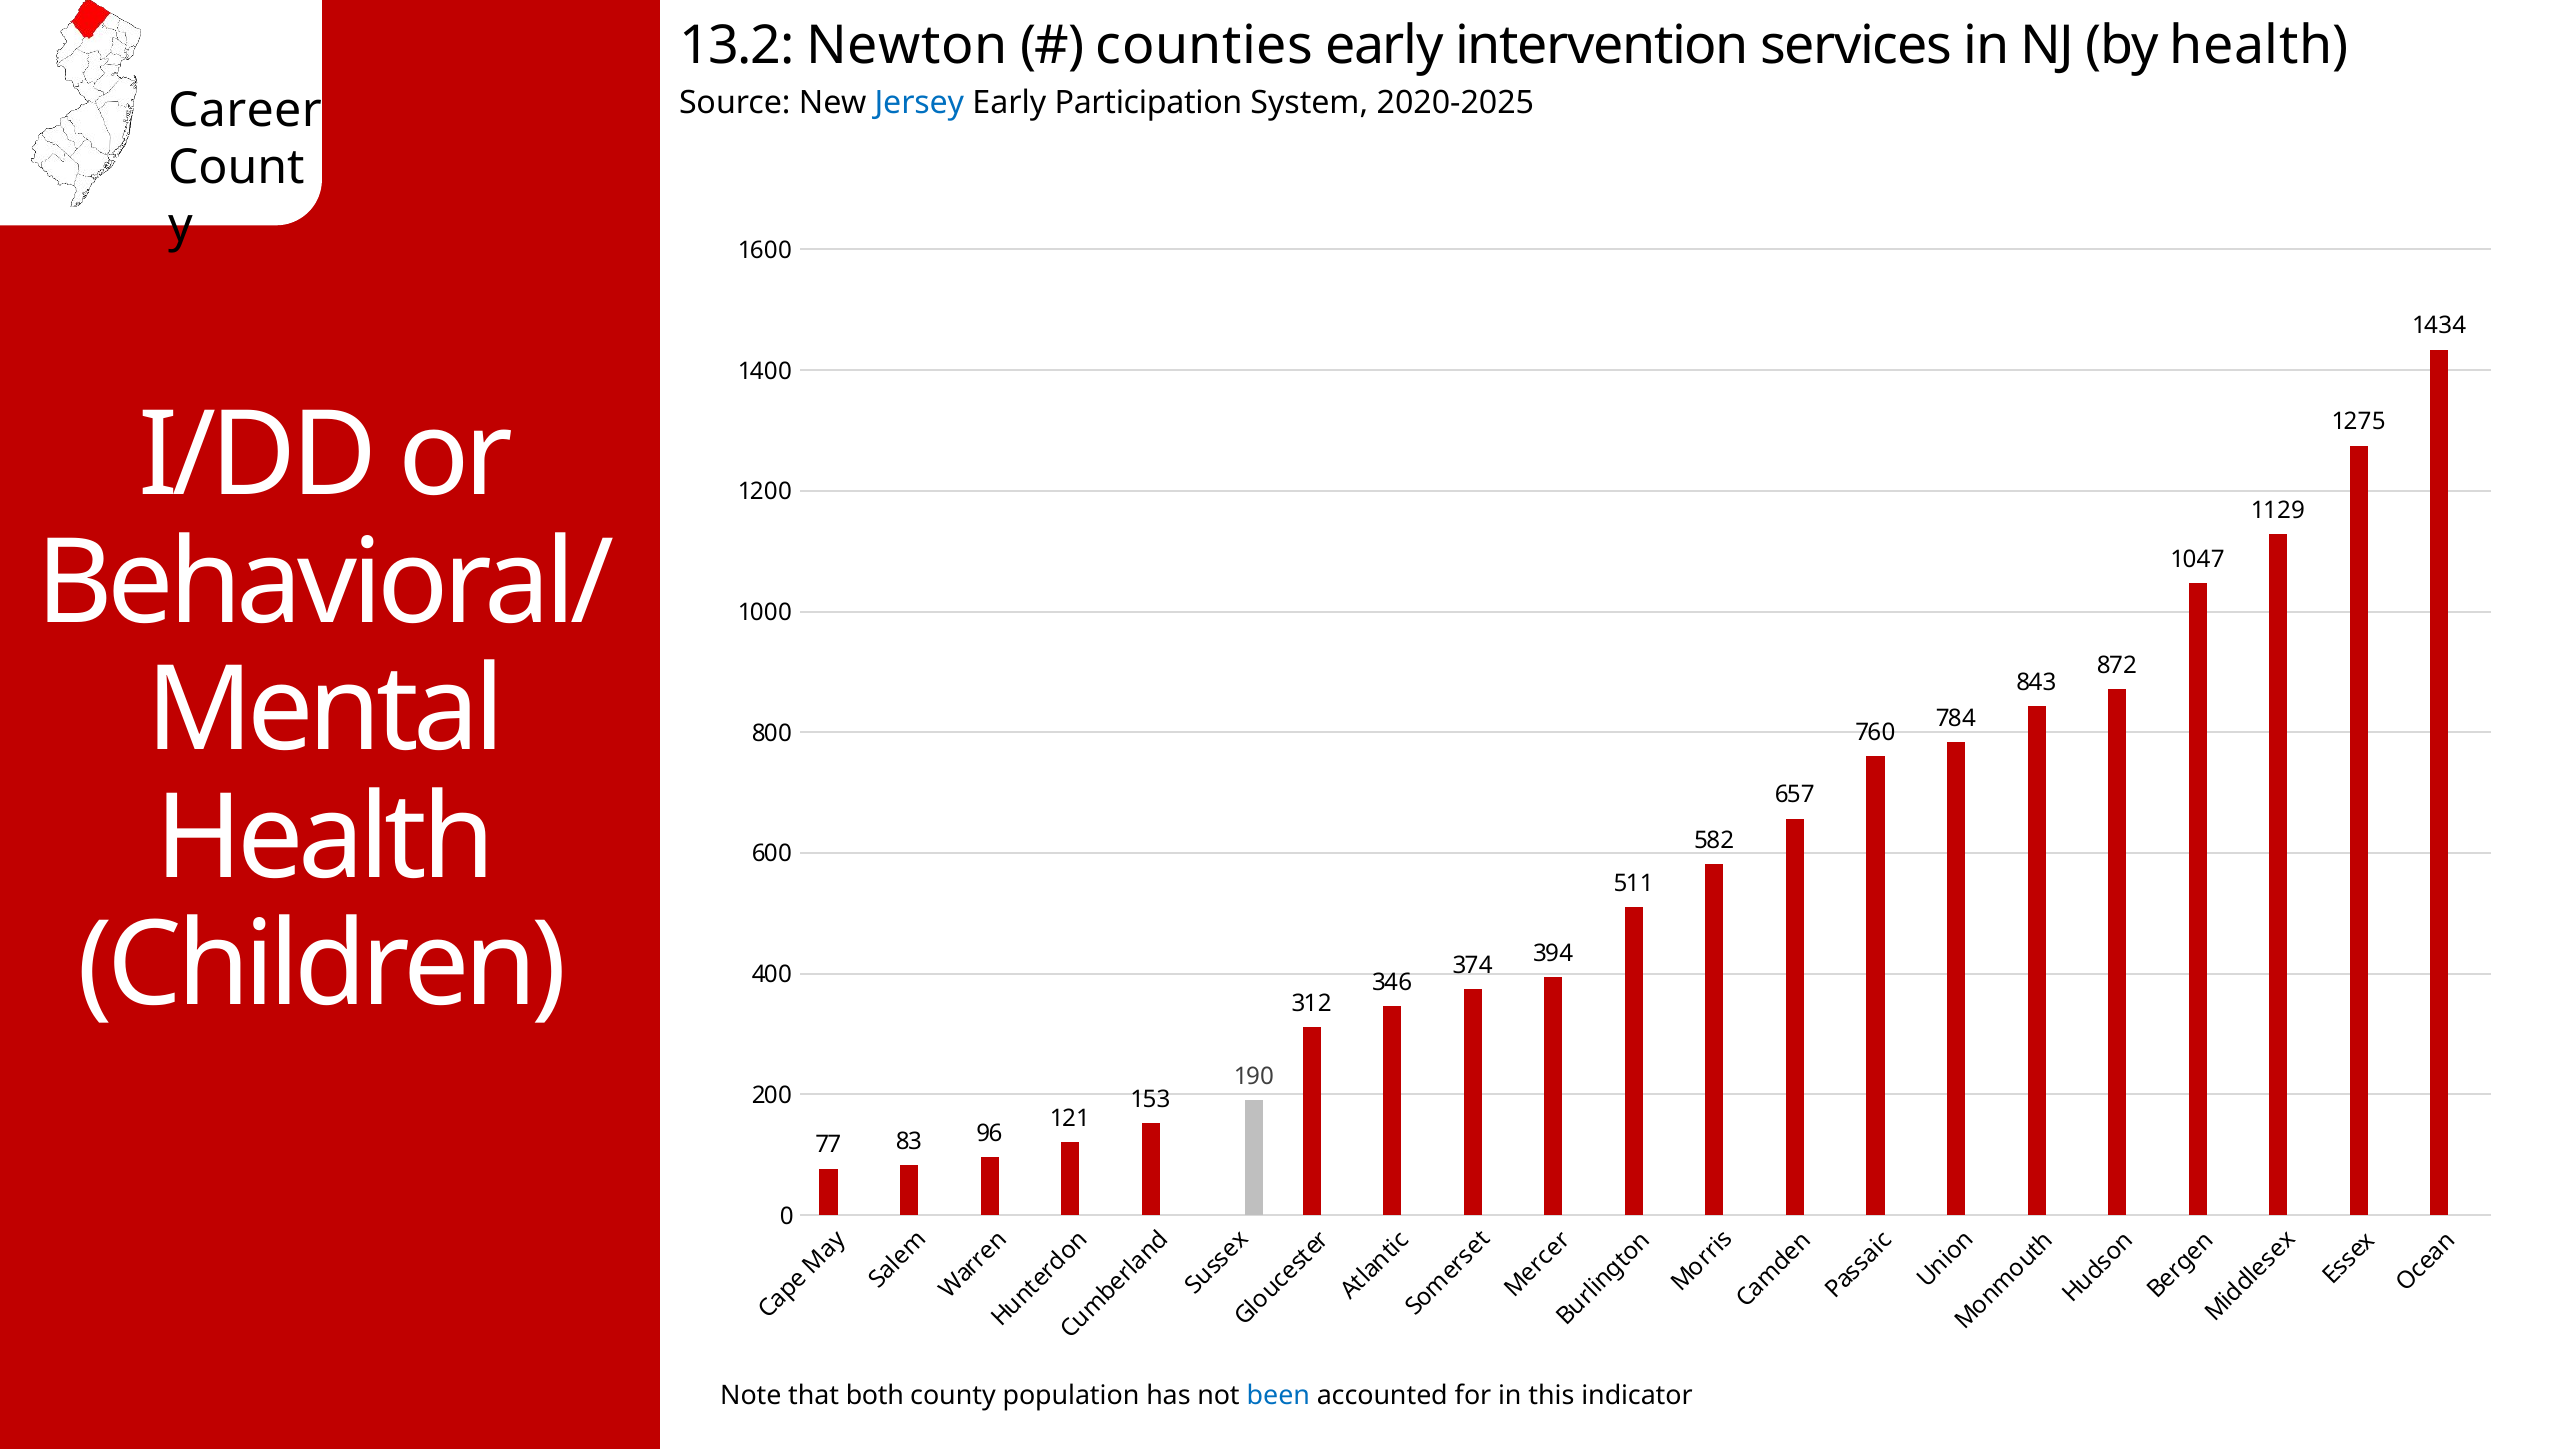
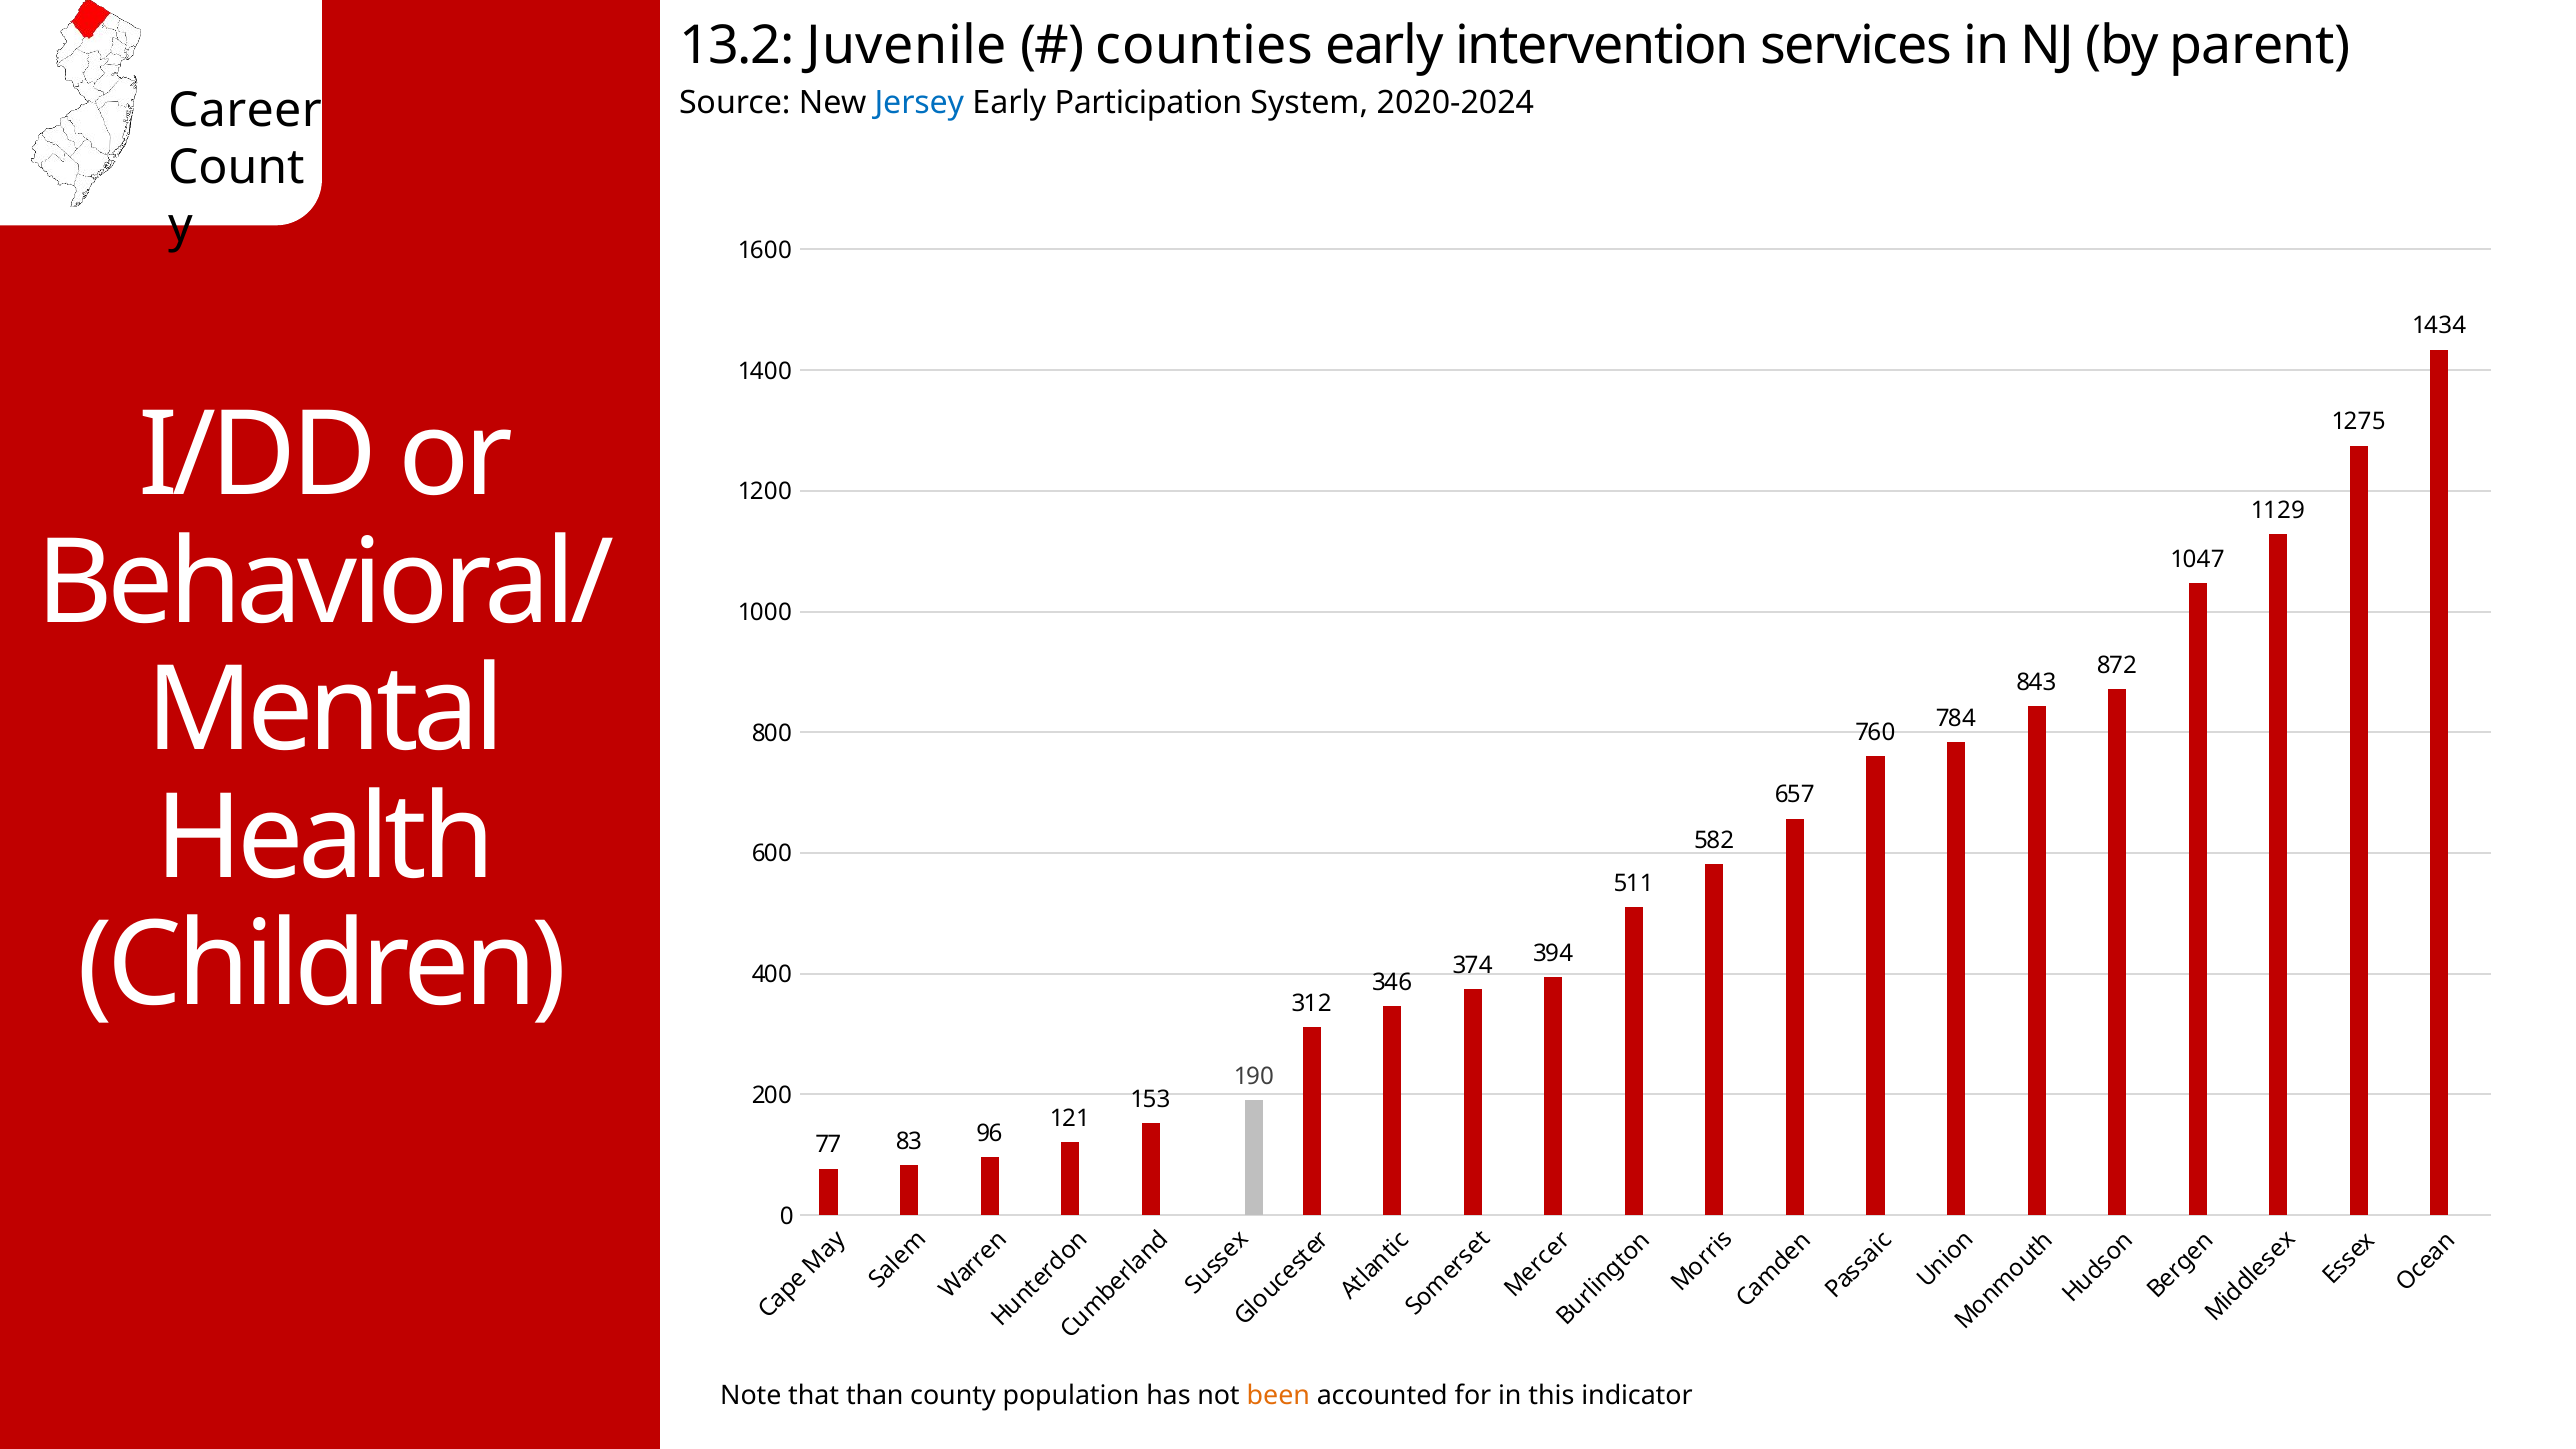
Newton: Newton -> Juvenile (907, 45)
by health: health -> parent (2260, 45)
2020-2025: 2020-2025 -> 2020-2024 (1455, 102)
both: both -> than (875, 1396)
been colour: blue -> orange (1278, 1396)
